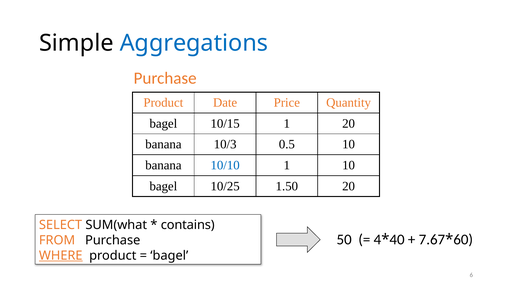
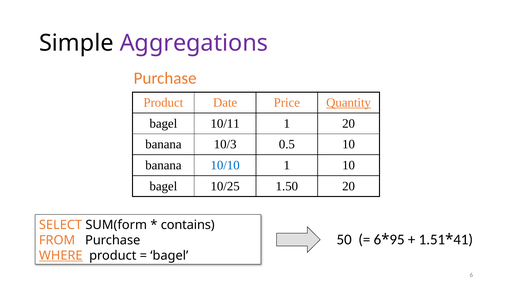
Aggregations colour: blue -> purple (194, 43)
Quantity underline: none -> present (349, 103)
10/15: 10/15 -> 10/11 (225, 123)
SUM(what: SUM(what -> SUM(form (116, 225)
4: 4 -> 6 (377, 239)
40: 40 -> 95 (397, 239)
7.67: 7.67 -> 1.51 (432, 239)
60: 60 -> 41 (463, 239)
